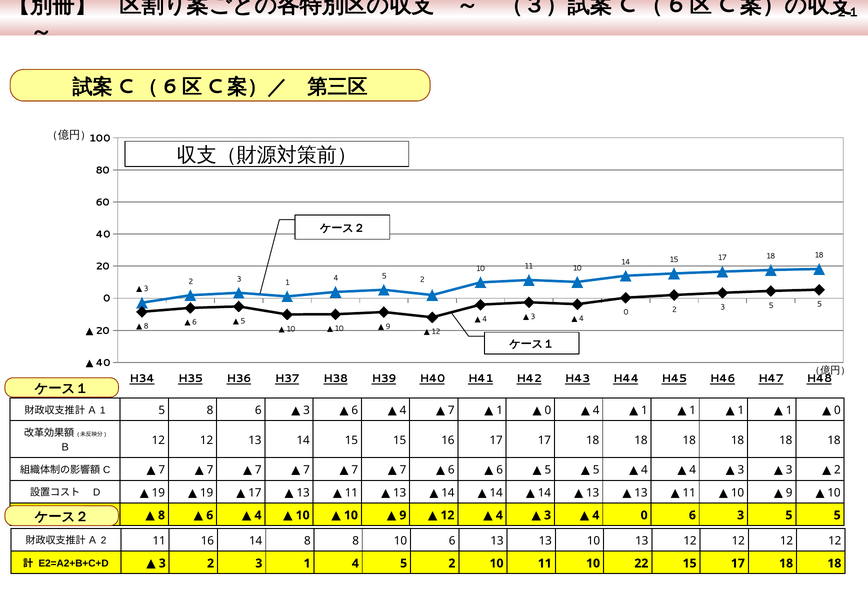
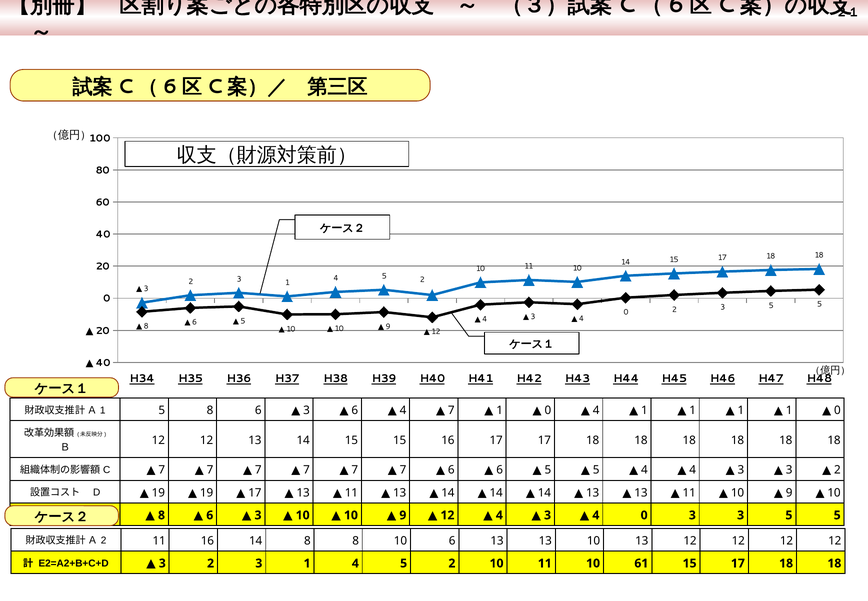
4: 4 -> 3 (258, 515)
0 6: 6 -> 3 (692, 515)
22: 22 -> 61 (641, 563)
